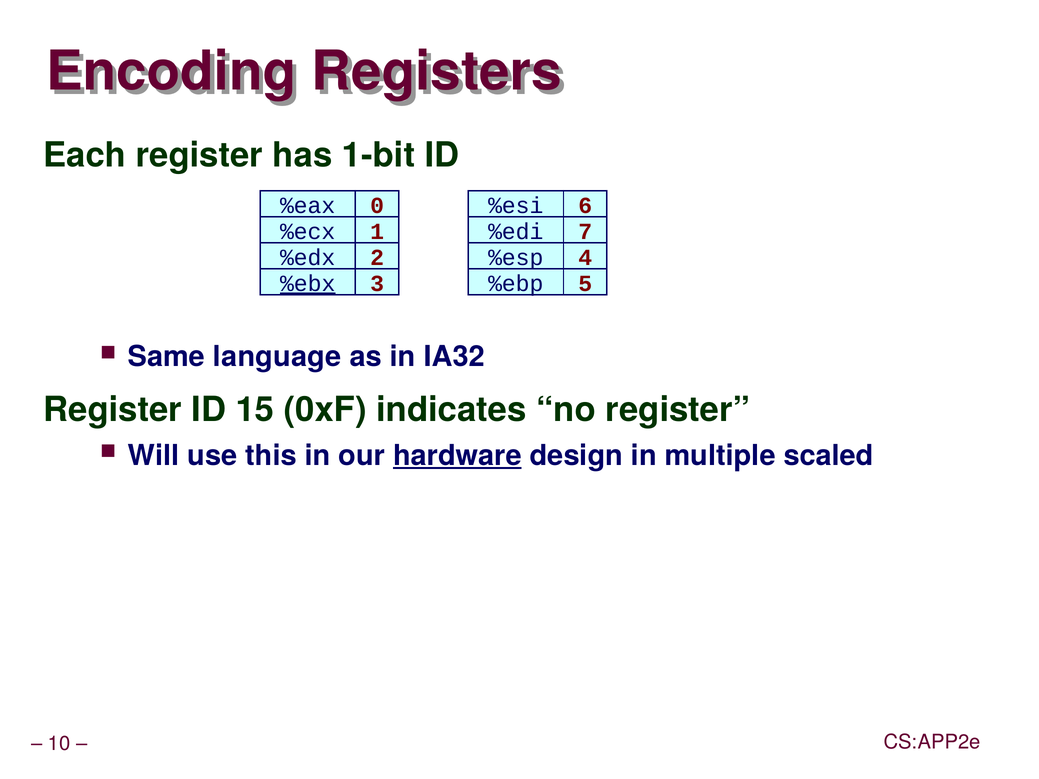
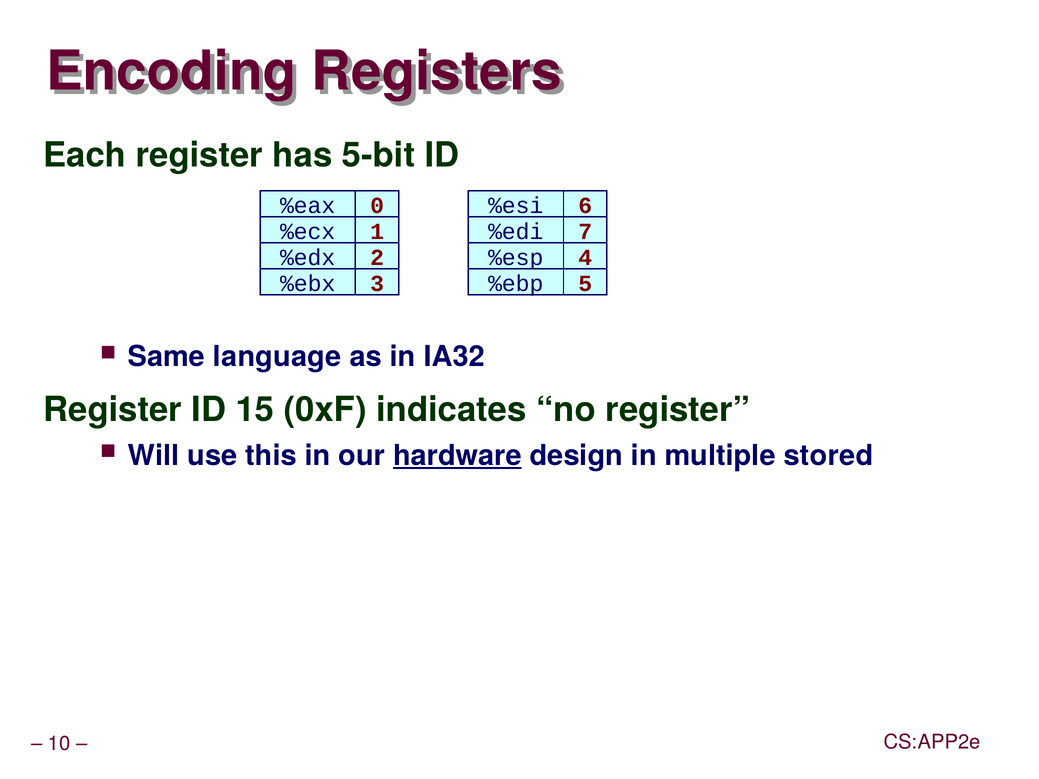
1-bit: 1-bit -> 5-bit (379, 155)
%ebx underline: present -> none (308, 283)
scaled: scaled -> stored (829, 456)
